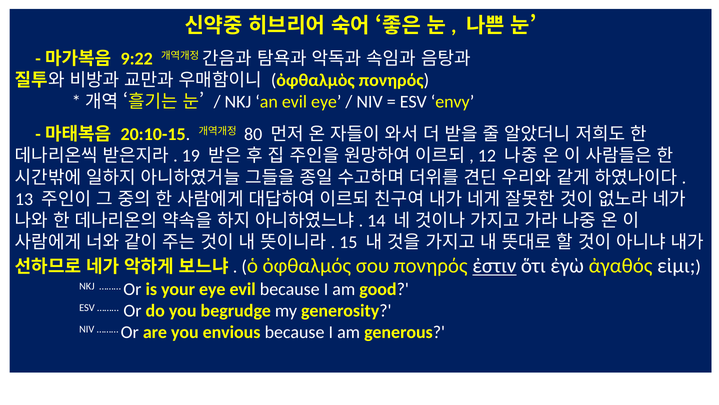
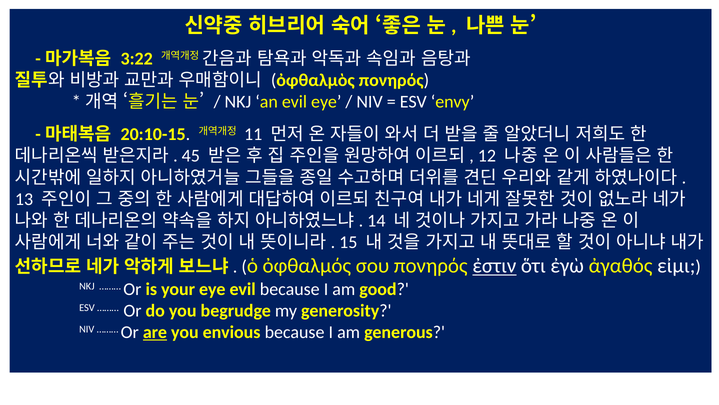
9:22: 9:22 -> 3:22 (137, 59)
80: 80 -> 11 (253, 134)
19: 19 -> 45 (191, 156)
are underline: none -> present (155, 332)
